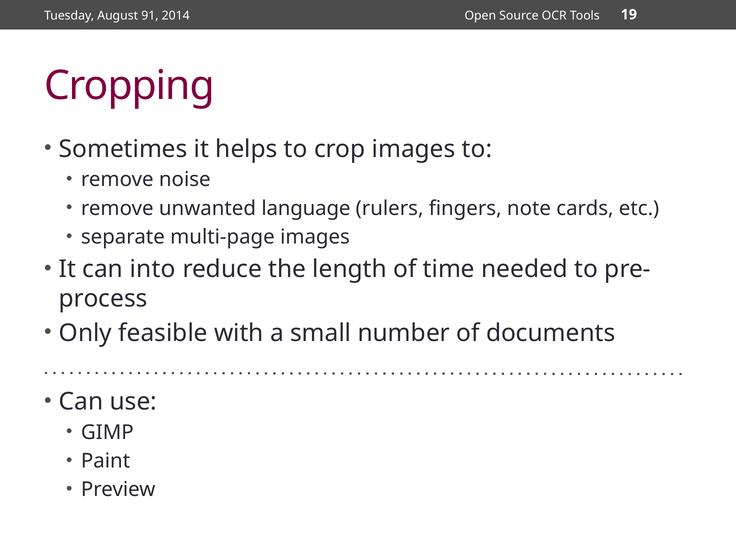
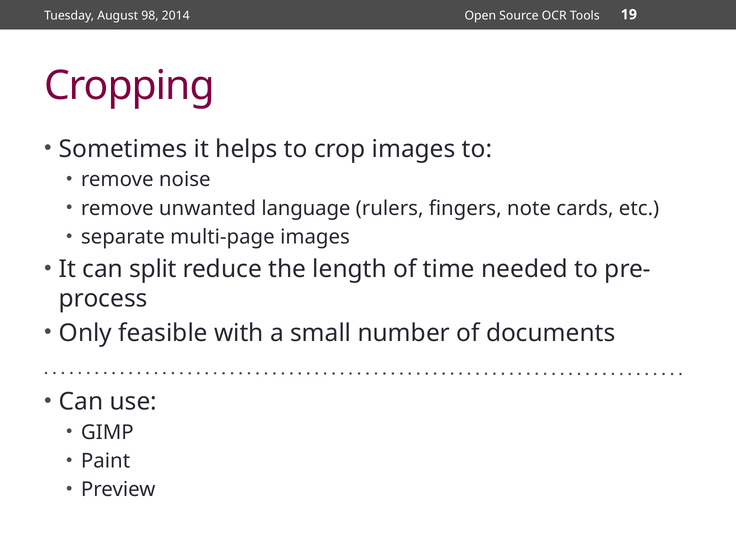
91: 91 -> 98 (150, 16)
into: into -> split (153, 269)
